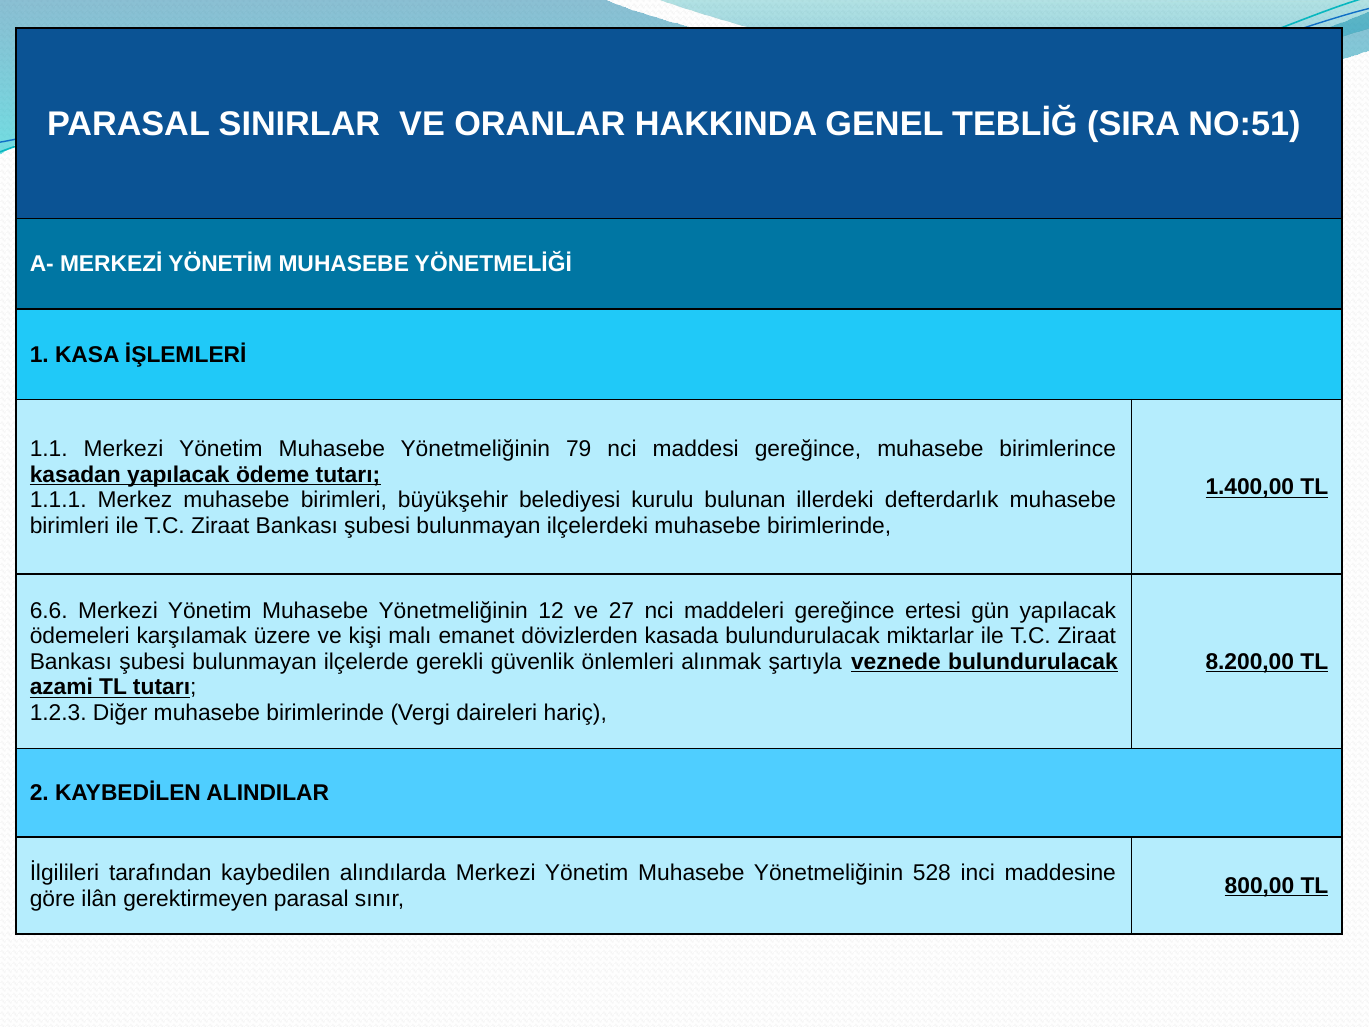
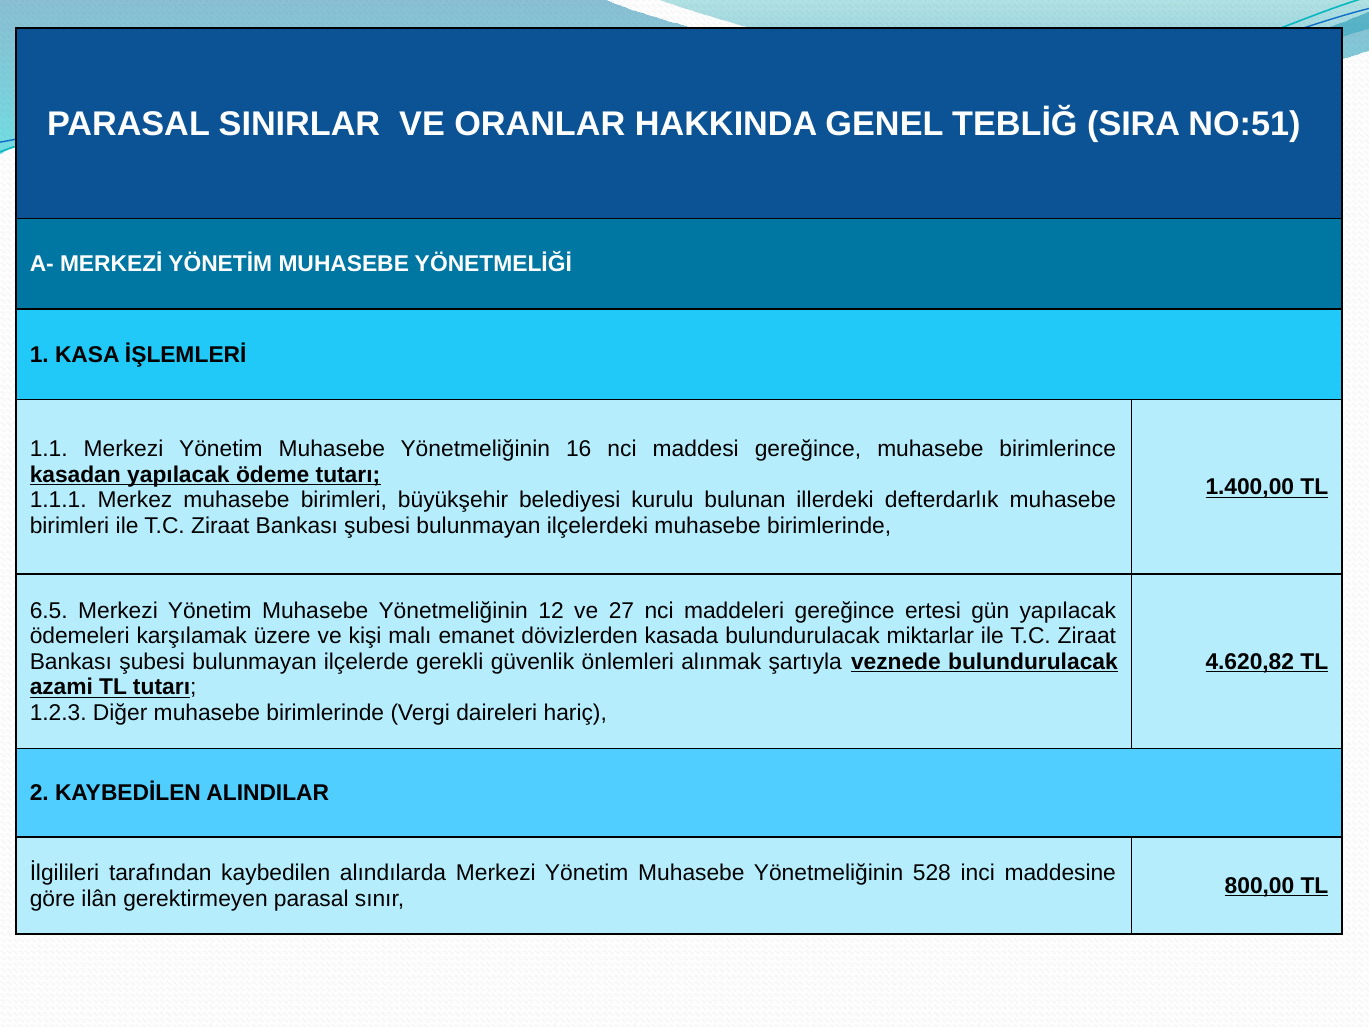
79: 79 -> 16 (579, 449)
6.6: 6.6 -> 6.5 (49, 610)
8.200,00: 8.200,00 -> 4.620,82 (1250, 662)
